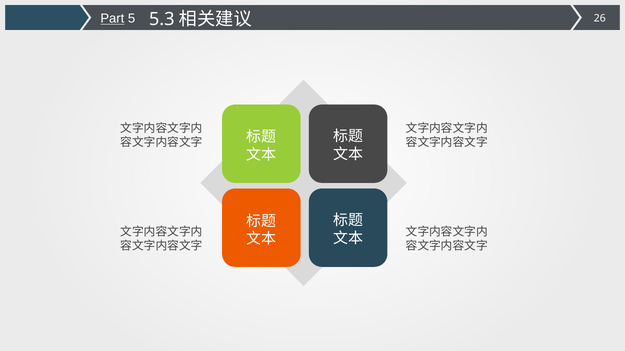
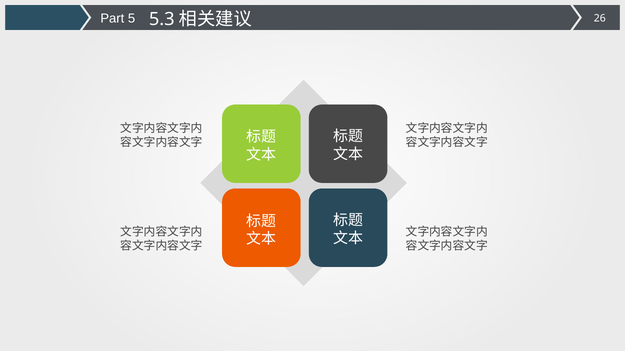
Part underline: present -> none (112, 19)
